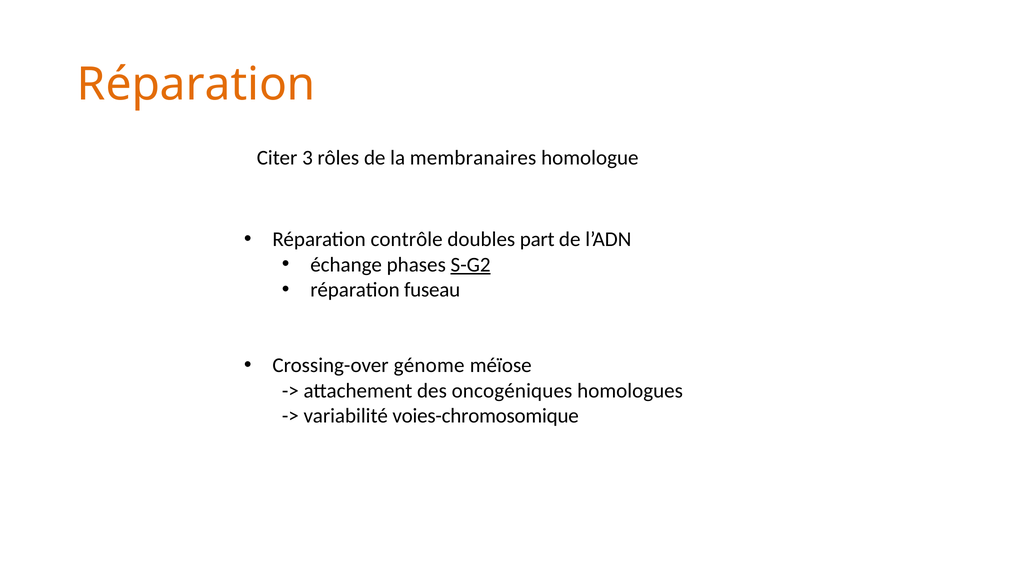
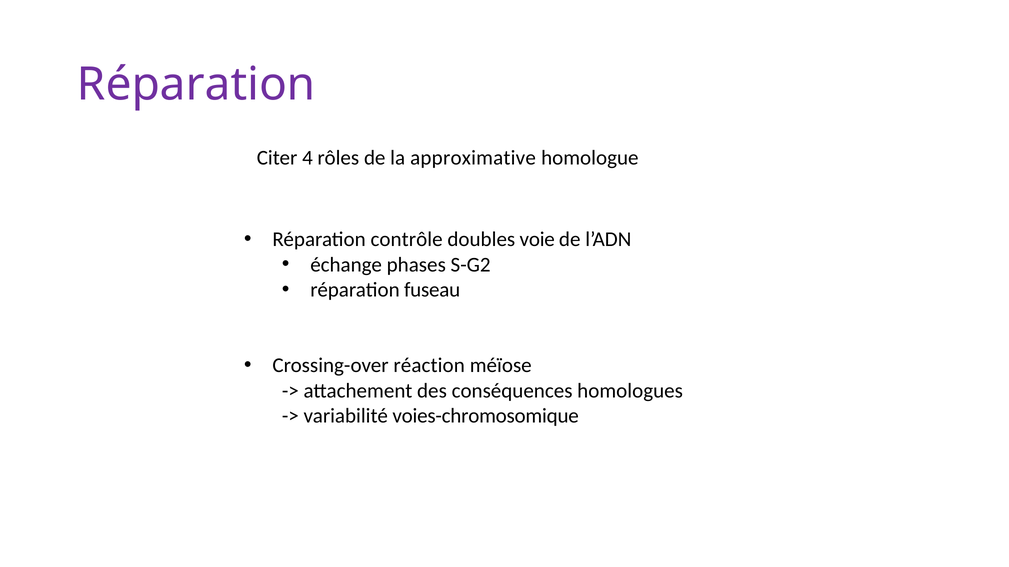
Réparation colour: orange -> purple (196, 85)
3: 3 -> 4 (307, 158)
membranaires: membranaires -> approximative (473, 158)
part: part -> voie (537, 240)
S-G2 underline: present -> none (471, 265)
génome: génome -> réaction (429, 366)
oncogéniques: oncogéniques -> conséquences (512, 391)
